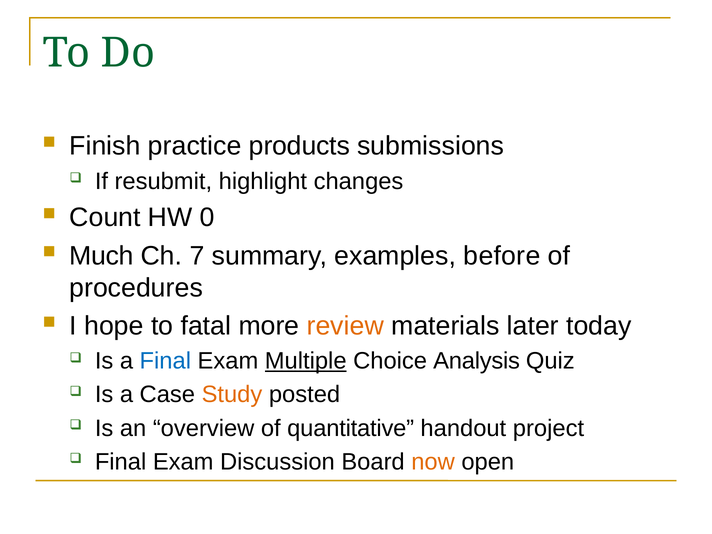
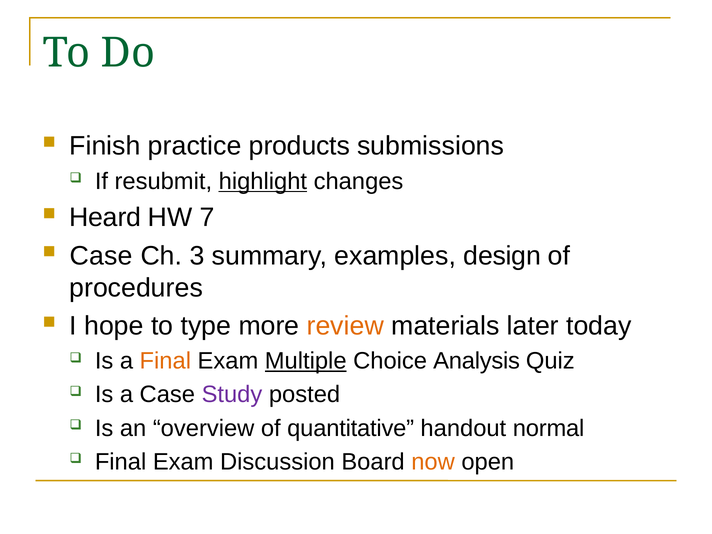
highlight underline: none -> present (263, 181)
Count: Count -> Heard (105, 218)
0: 0 -> 7 (207, 218)
Much: Much -> Case (101, 256)
7: 7 -> 3 (197, 256)
before: before -> design (502, 256)
fatal: fatal -> type (206, 326)
Final colour: blue -> orange (165, 361)
Study colour: orange -> purple (232, 395)
project: project -> normal (549, 428)
